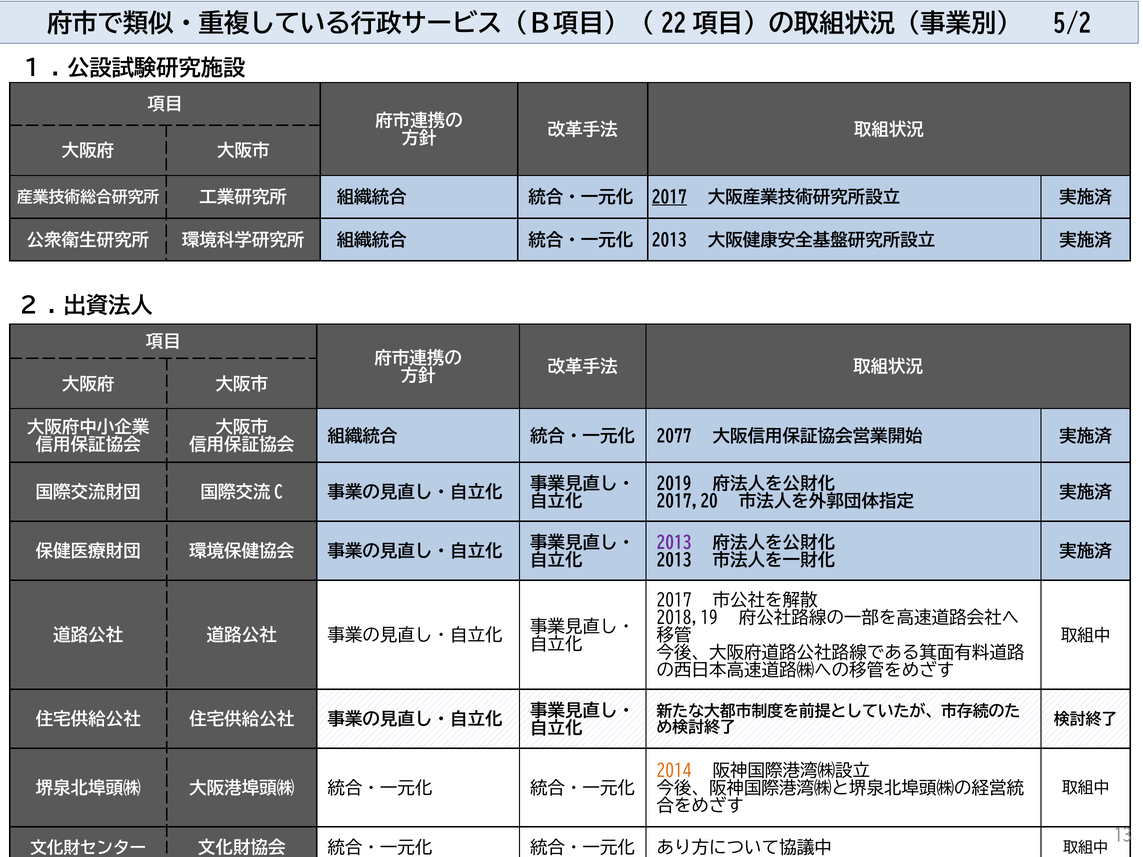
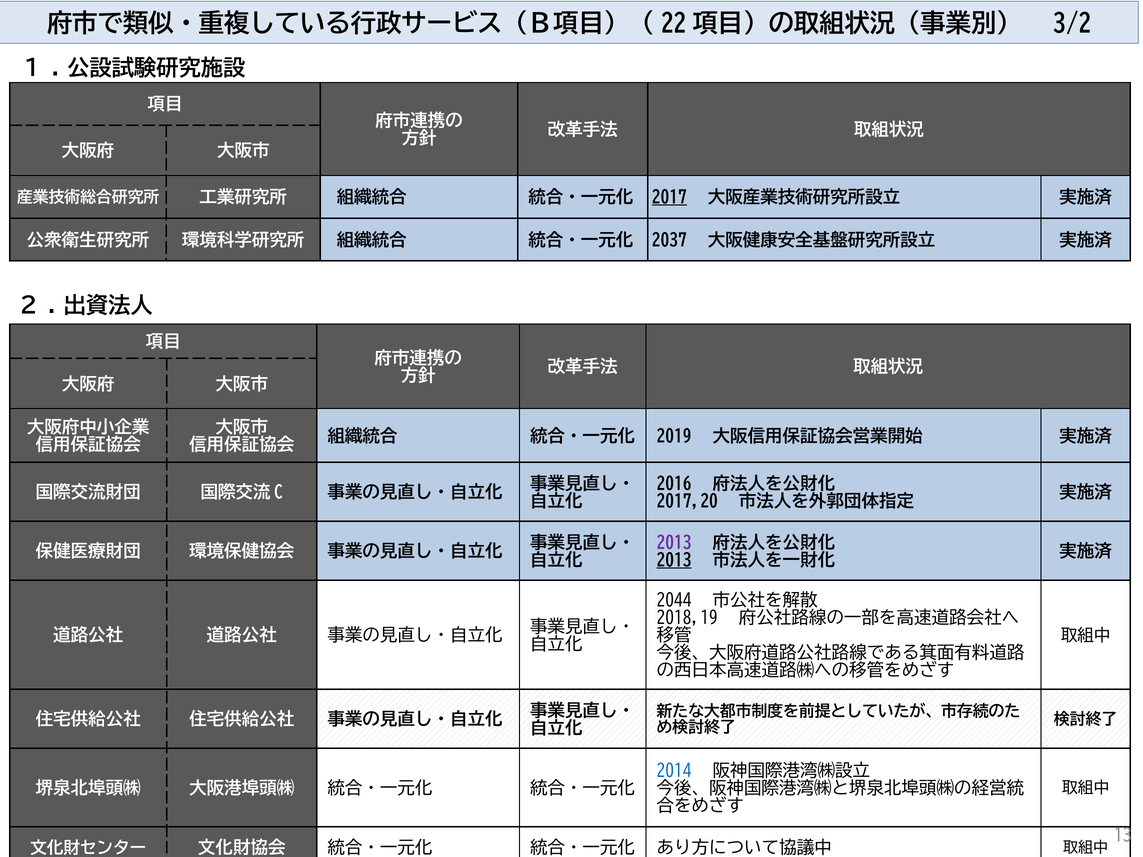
5/2: 5/2 -> 3/2 (1072, 24)
2013: 2013 -> 2037 (669, 240)
2077: 2077 -> 2019 (674, 436)
2019: 2019 -> 2016 (674, 484)
2013 underline: none -> present (674, 561)
2017: 2017 -> 2044 (674, 601)
2014 colour: orange -> blue (674, 771)
